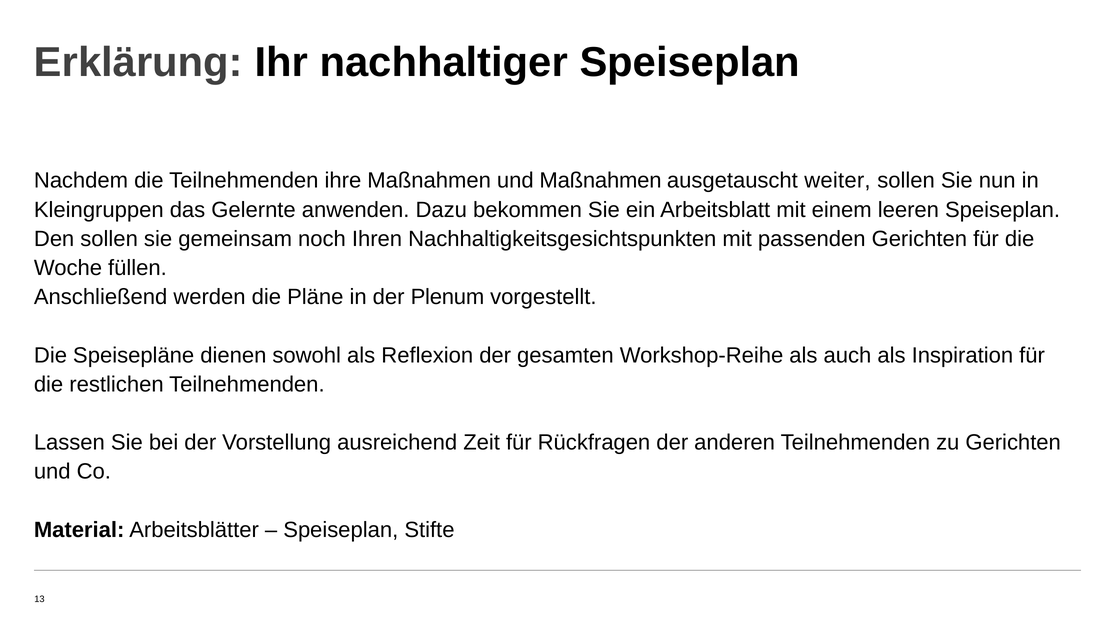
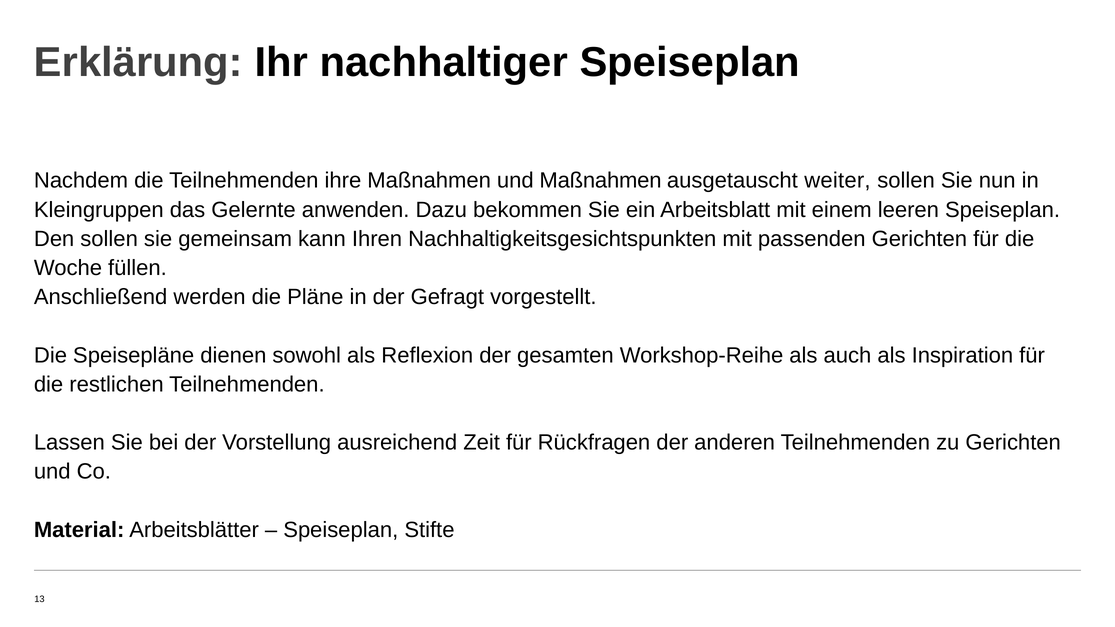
noch: noch -> kann (322, 239)
Plenum: Plenum -> Gefragt (447, 297)
